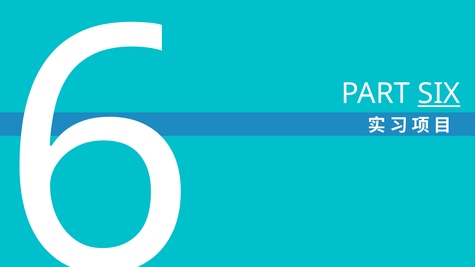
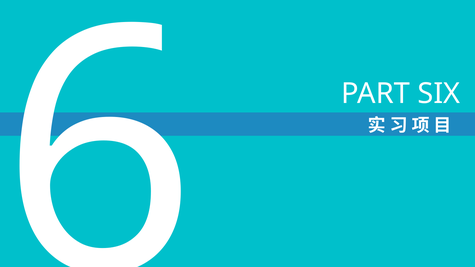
SIX underline: present -> none (439, 94)
